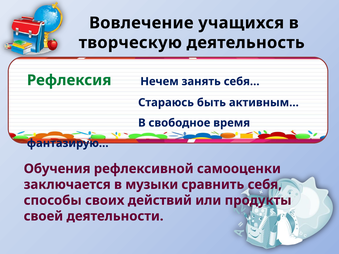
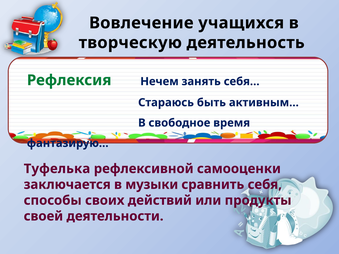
Обучения: Обучения -> Туфелька (57, 169)
